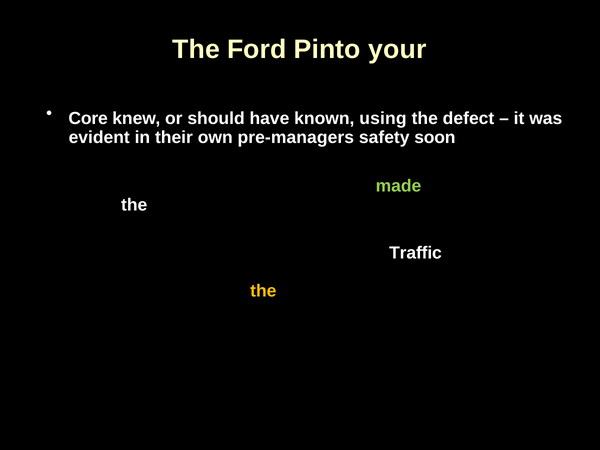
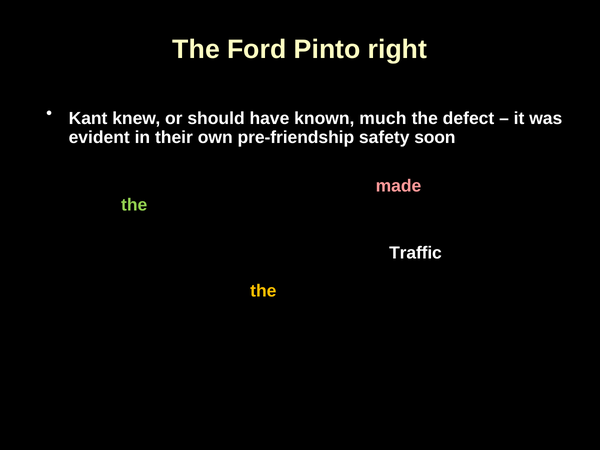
your: your -> right (398, 50)
Core: Core -> Kant (88, 119)
using: using -> much (383, 119)
pre-managers: pre-managers -> pre-friendship (296, 138)
made colour: light green -> pink (398, 186)
the colour: white -> light green (134, 205)
